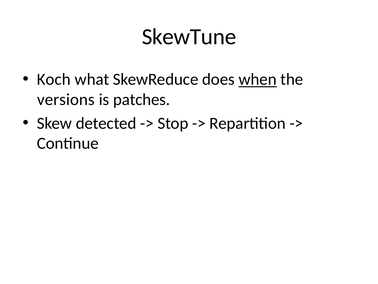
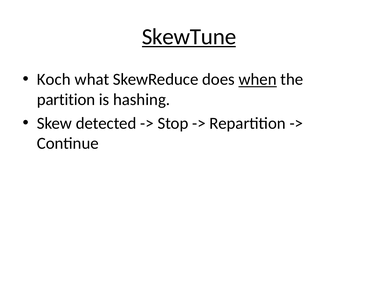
SkewTune underline: none -> present (189, 37)
versions: versions -> partition (66, 99)
patches: patches -> hashing (142, 99)
